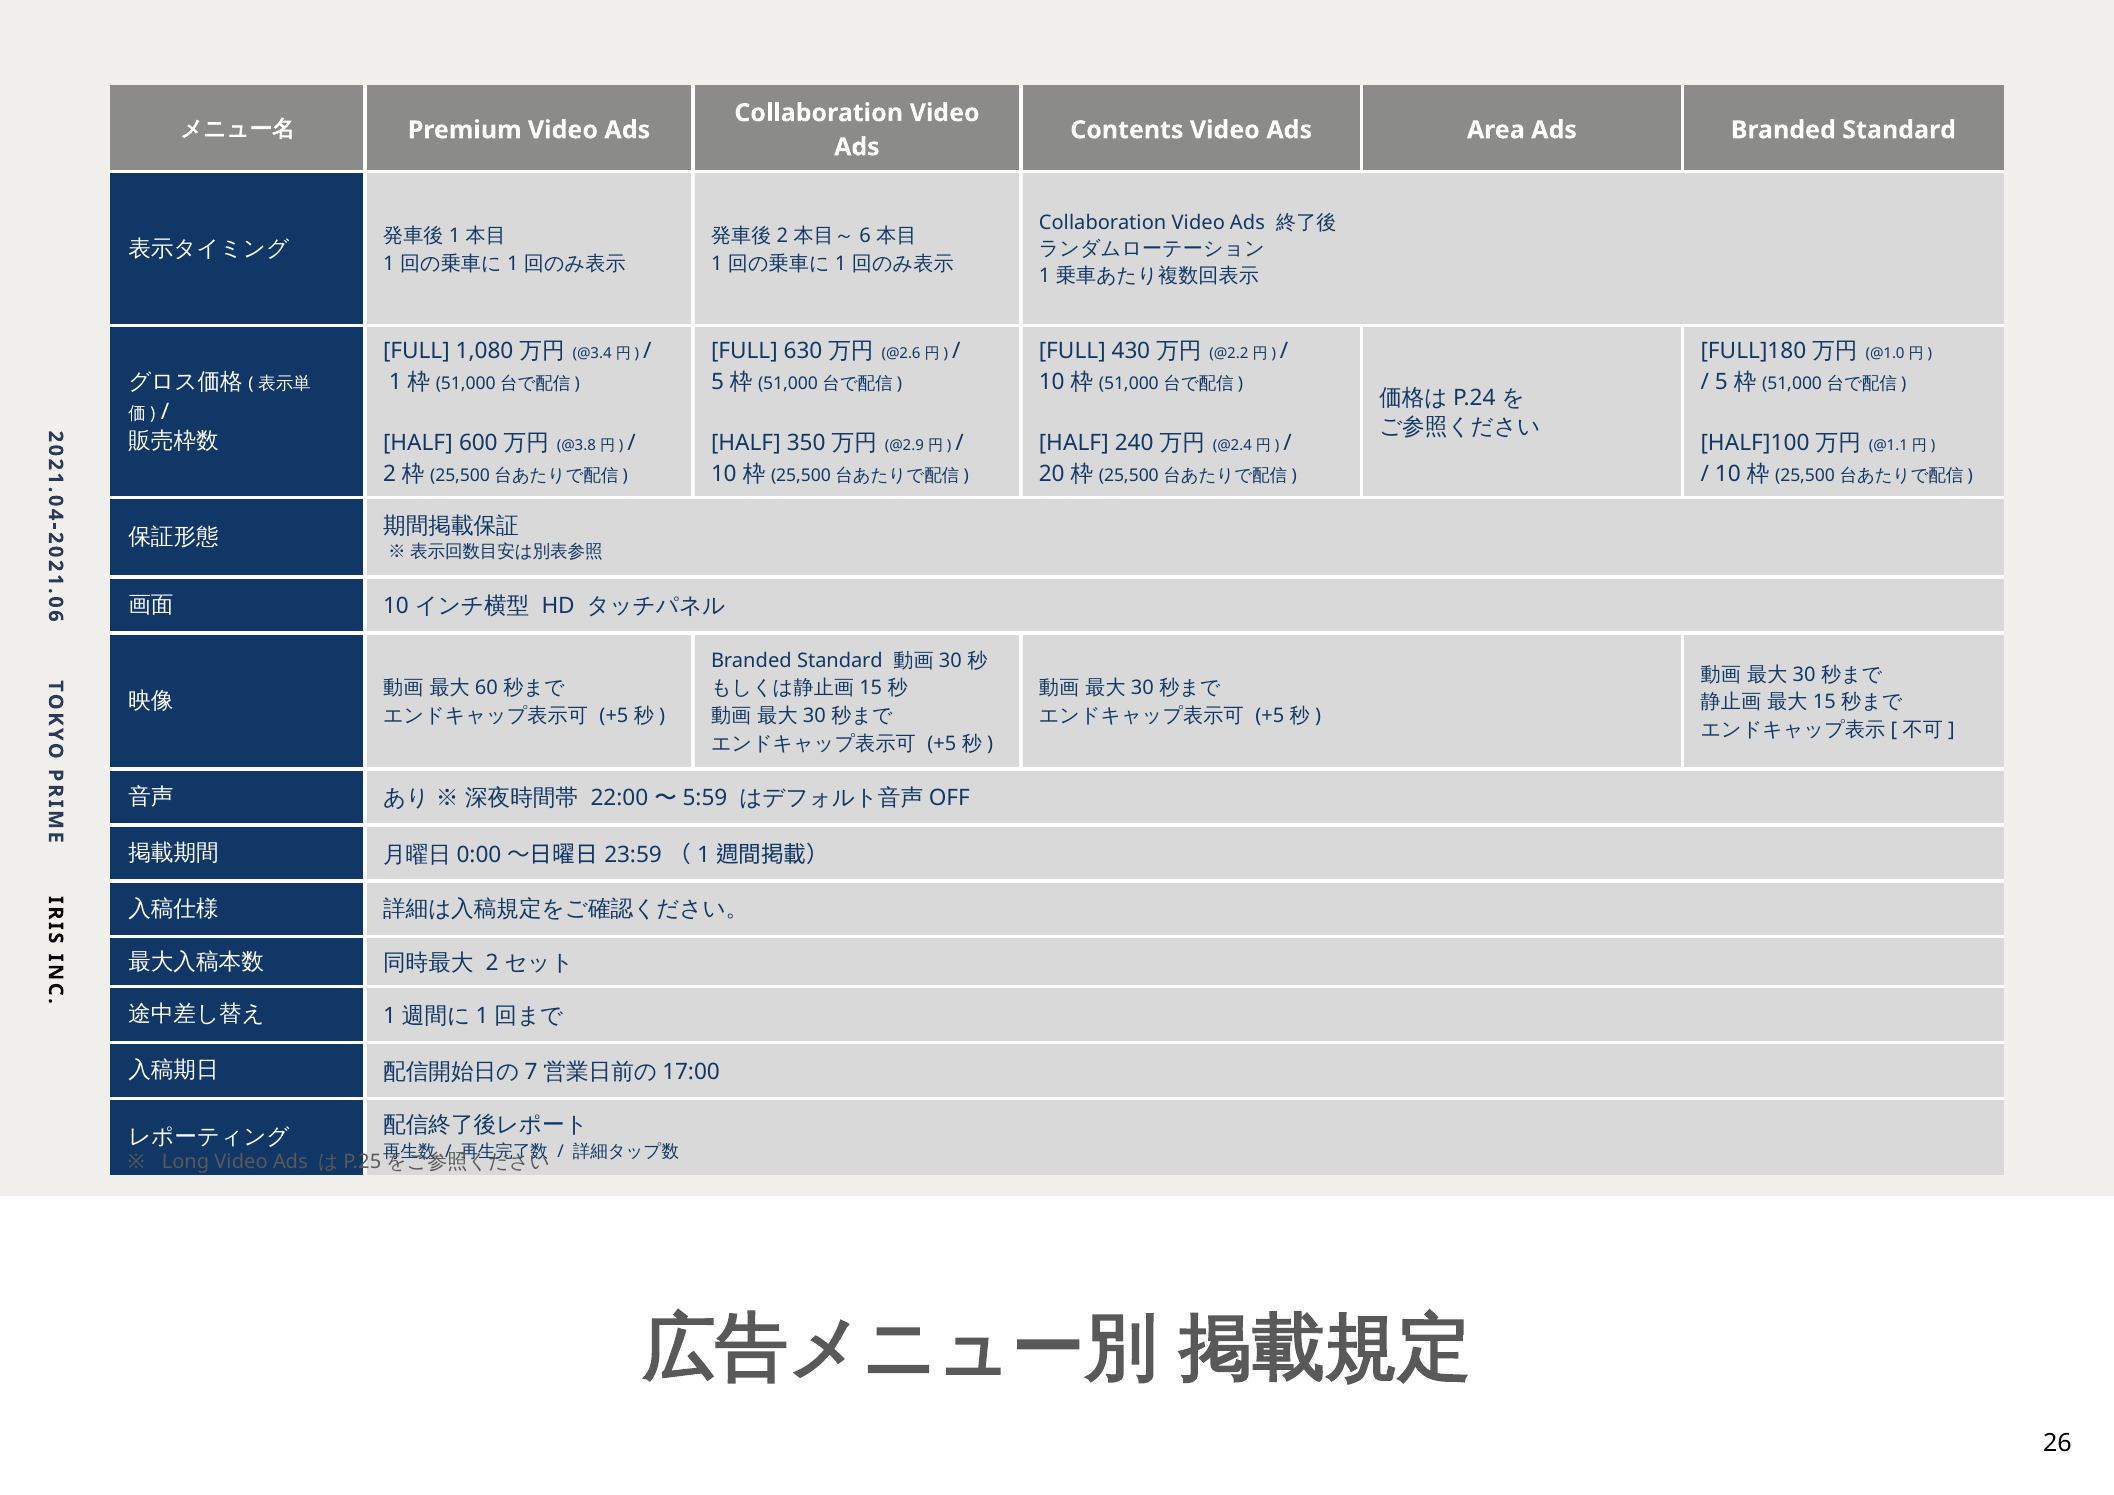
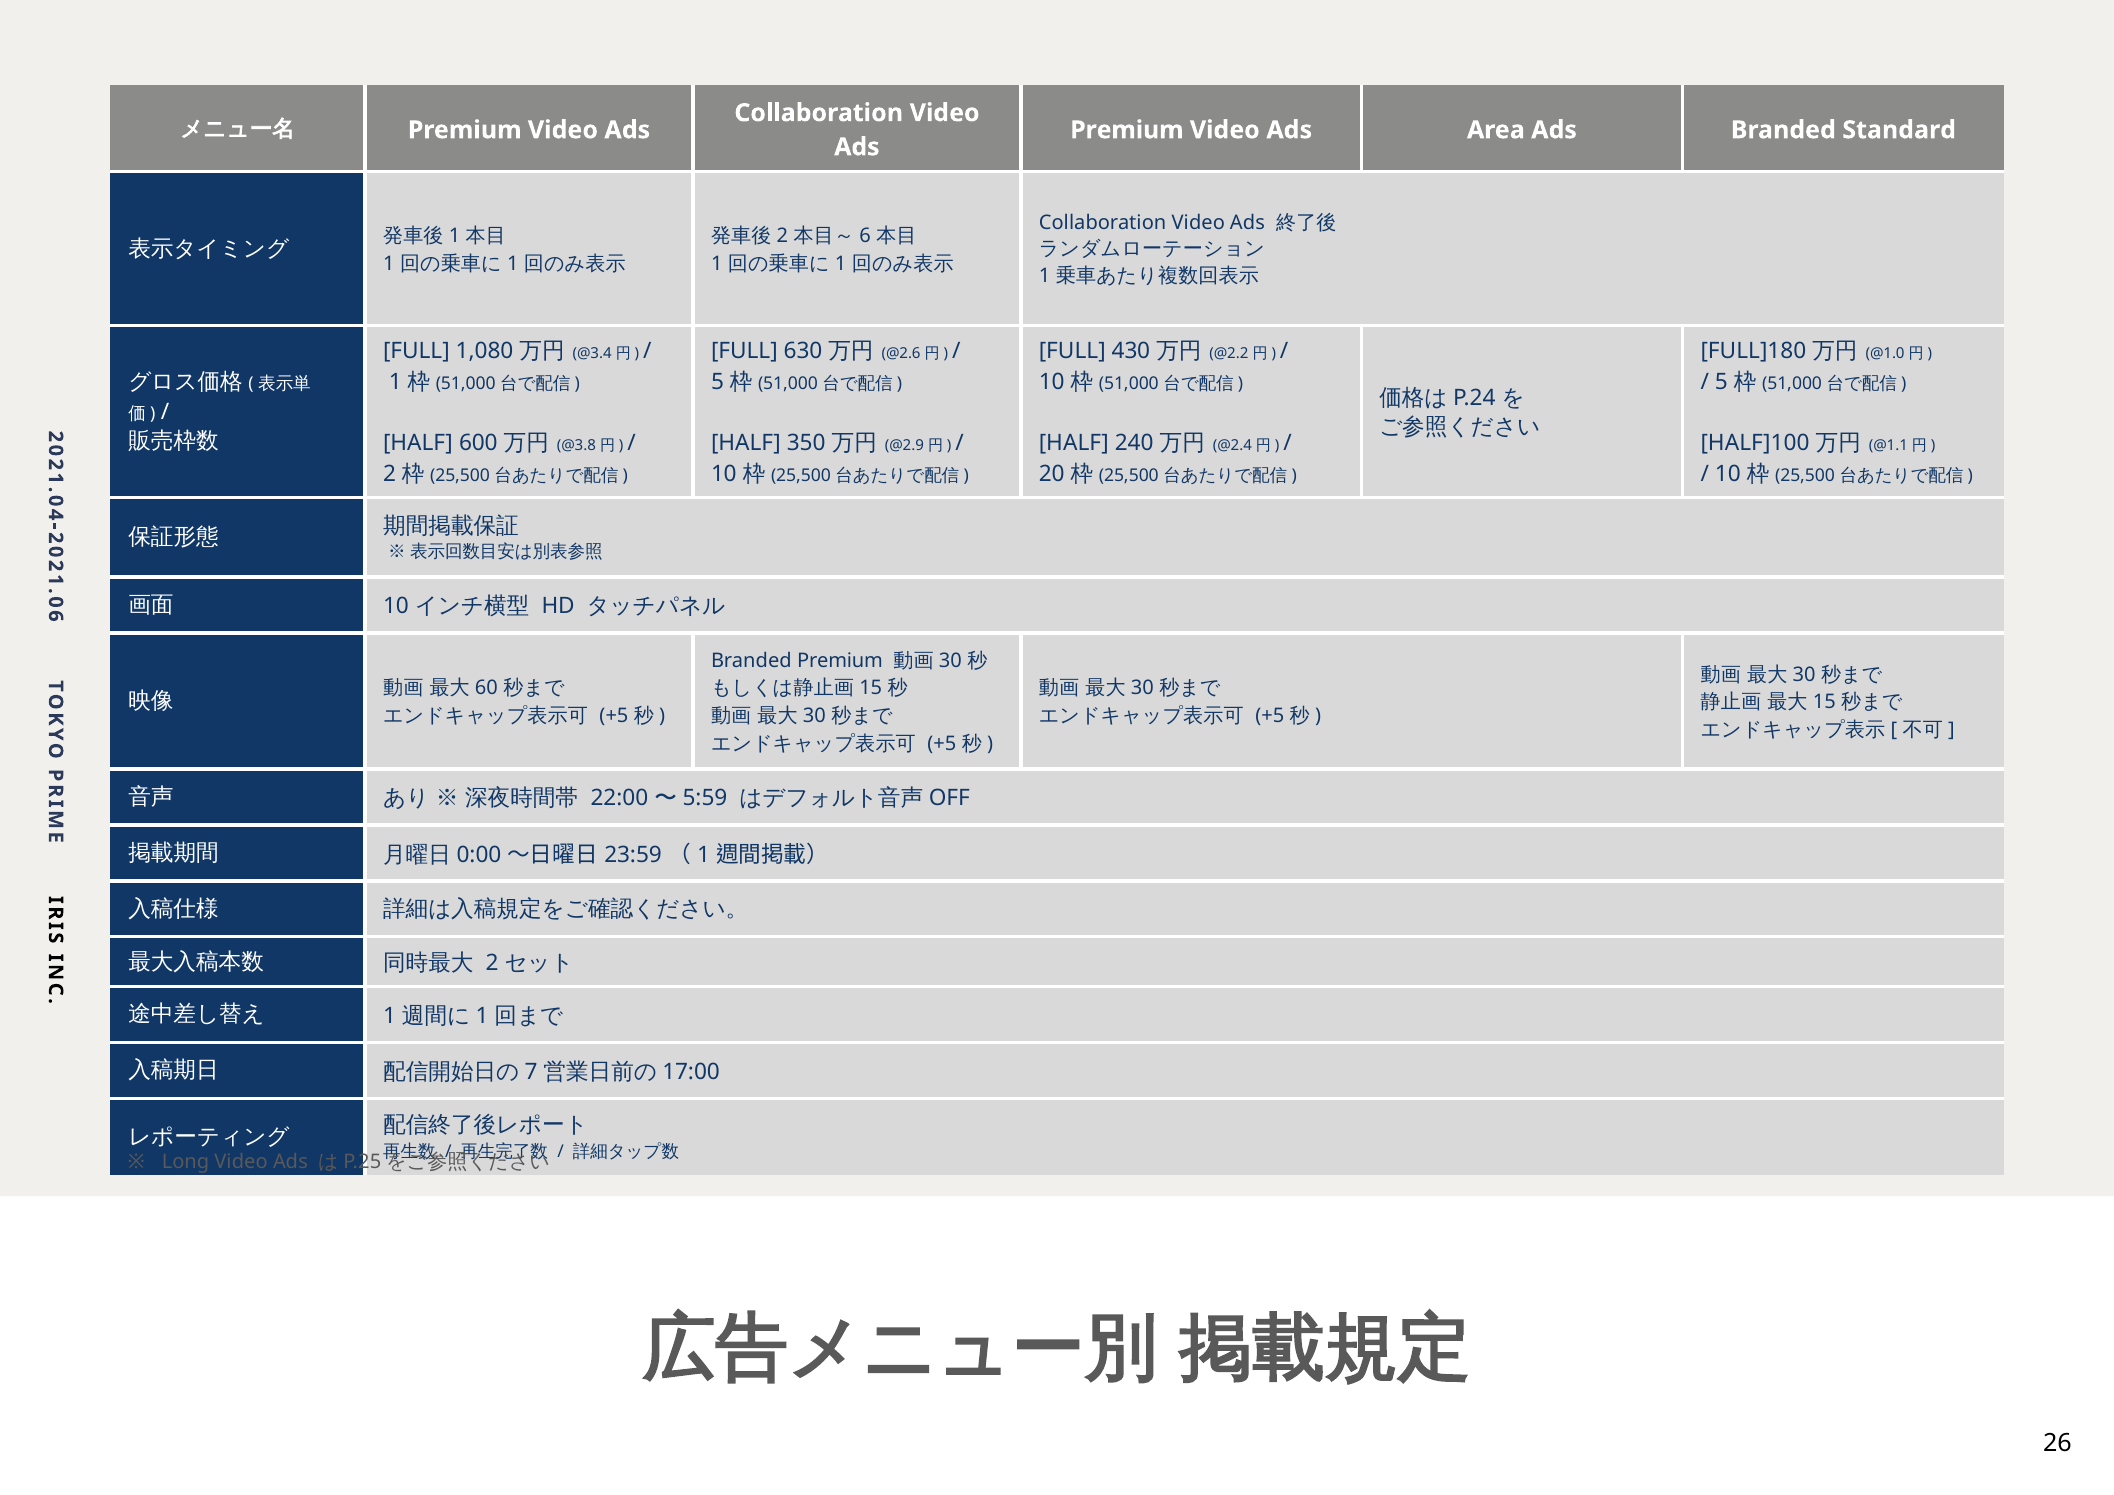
Contents: Contents -> Premium (1127, 130)
Standard: Standard -> Premium (840, 660)
